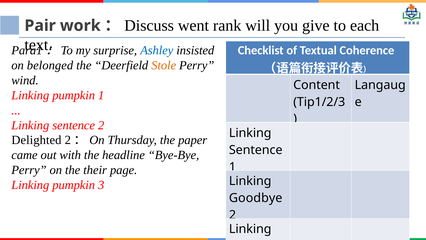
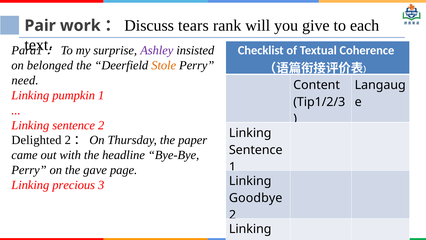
went: went -> tears (193, 26)
Ashley colour: blue -> purple (157, 50)
wind: wind -> need (25, 80)
their: their -> gave (95, 170)
pumpkin: pumpkin -> precious (74, 185)
